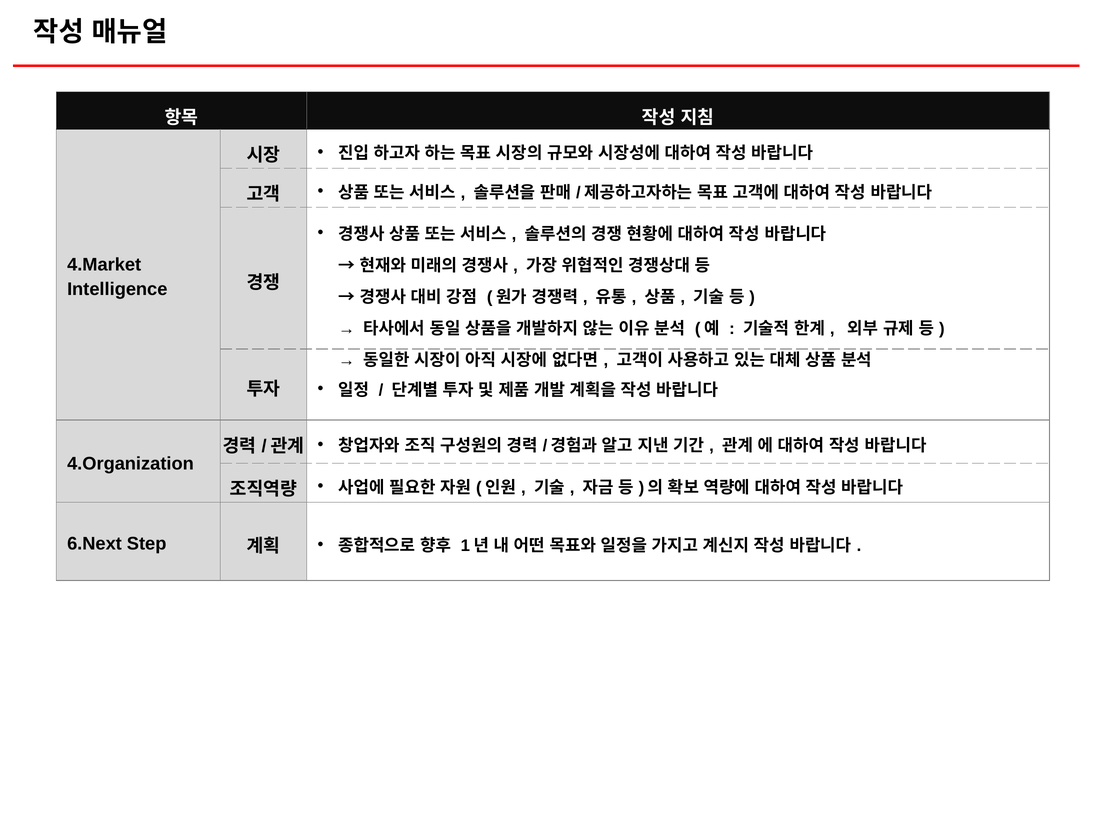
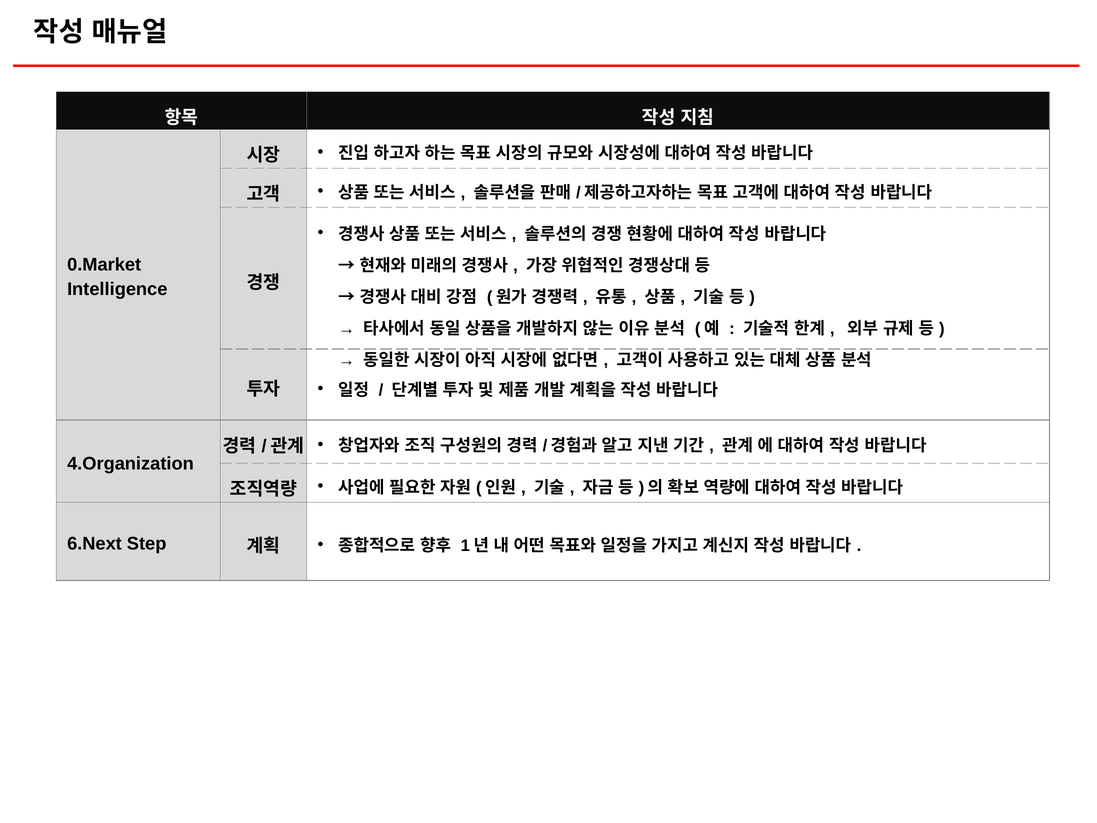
4.Market: 4.Market -> 0.Market (104, 265)
